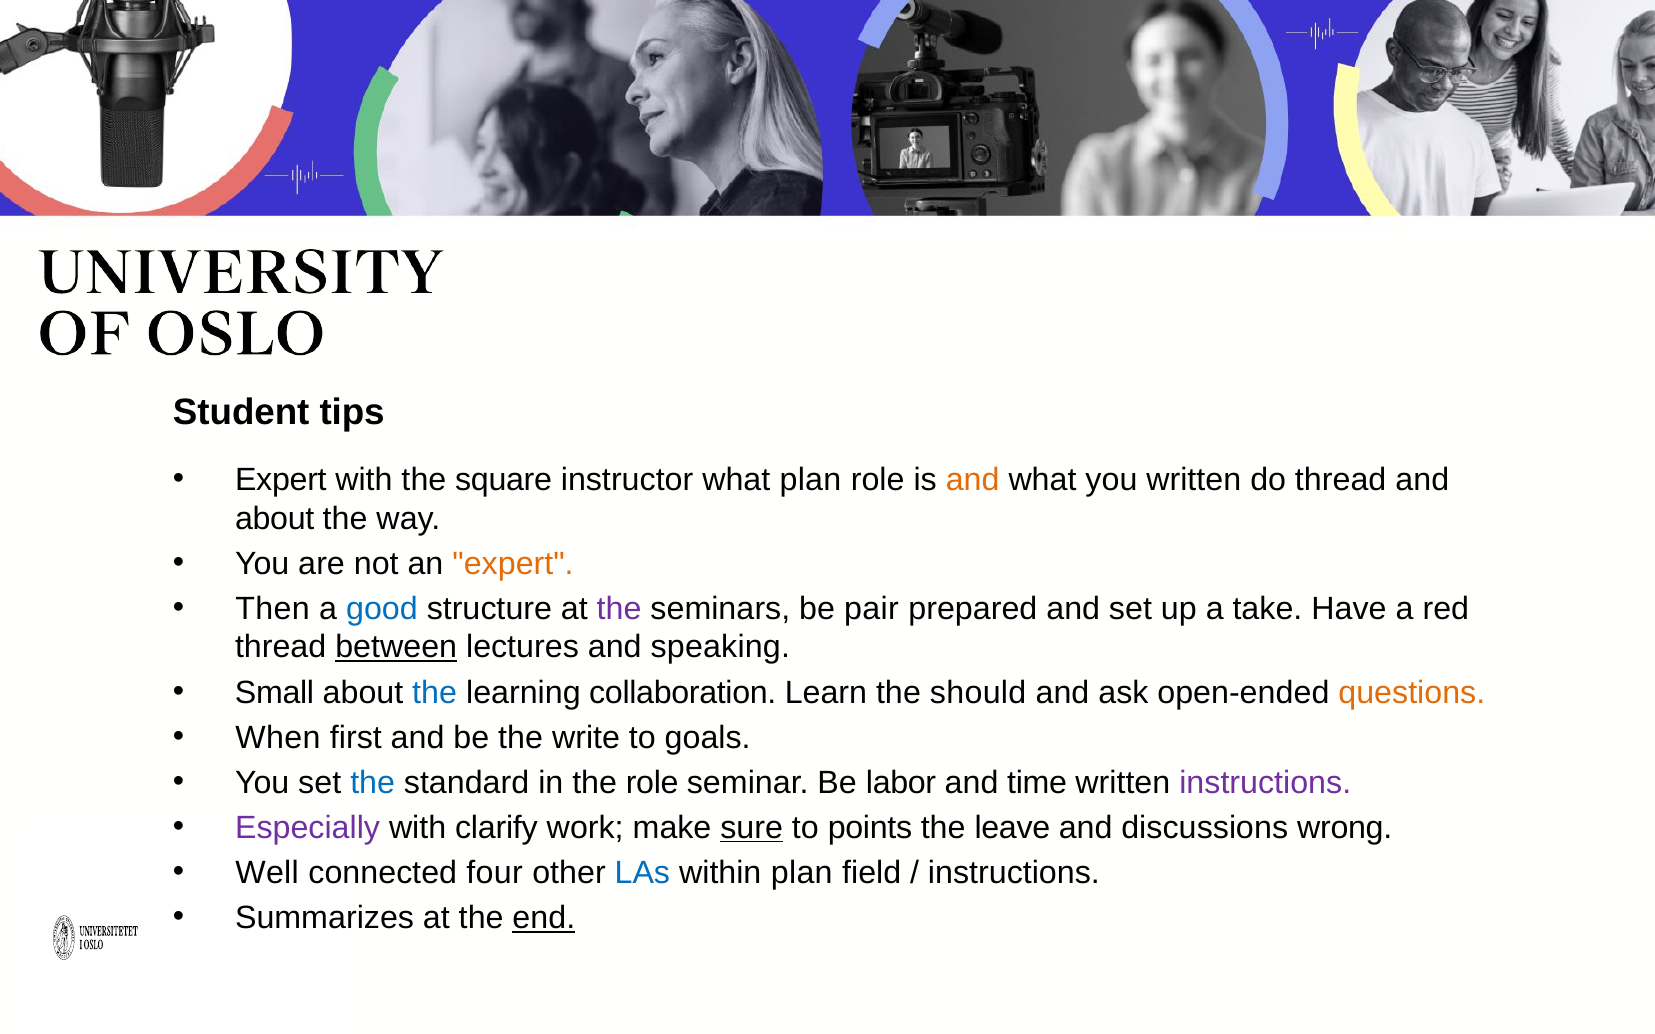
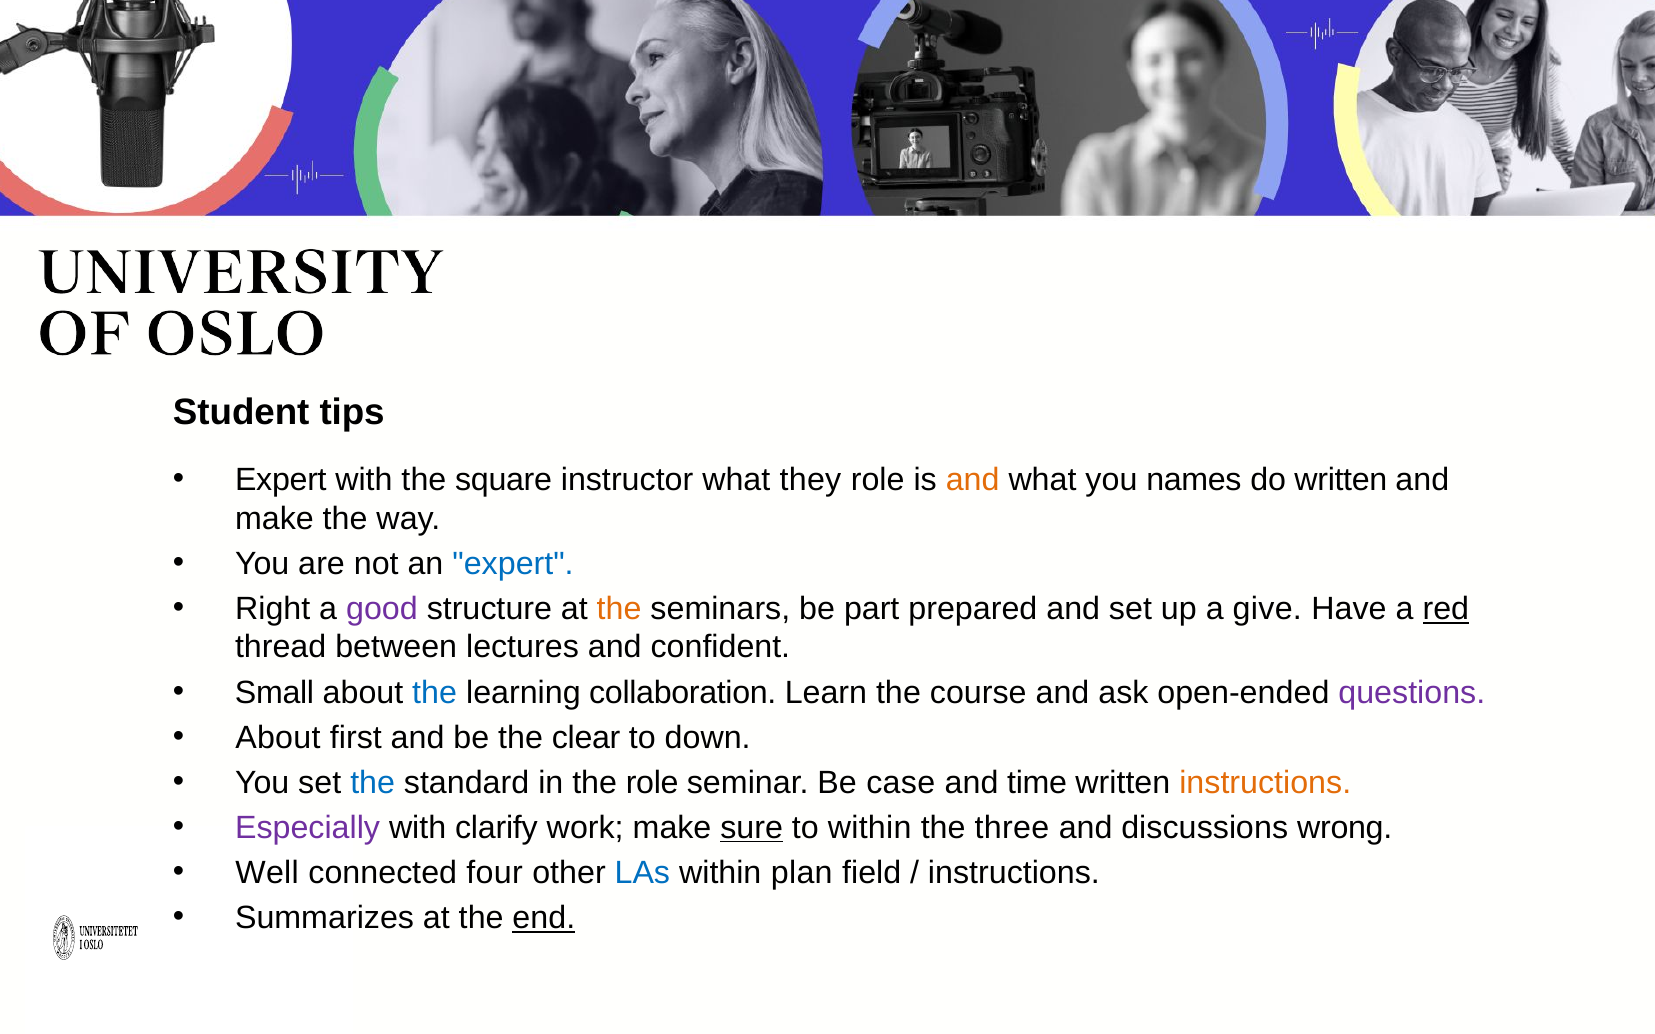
what plan: plan -> they (810, 480)
you written: written -> names (1194, 480)
do thread: thread -> written (1341, 480)
about: about -> make (274, 519)
expert colour: orange -> blue (513, 564)
Then: Then -> Right (273, 609)
good colour: blue -> purple (382, 609)
the colour: purple -> orange (619, 609)
pair: pair -> part (872, 609)
take: take -> give (1267, 609)
red underline: none -> present (1446, 609)
between underline: present -> none (396, 648)
speaking: speaking -> confident (720, 648)
should: should -> course (978, 693)
questions colour: orange -> purple (1412, 693)
When: When -> About (278, 738)
write: write -> clear (586, 738)
goals: goals -> down (708, 738)
labor: labor -> case (901, 783)
instructions colour: purple -> orange (1265, 783)
to points: points -> within (870, 828)
leave: leave -> three (1012, 828)
